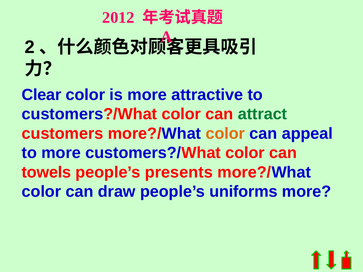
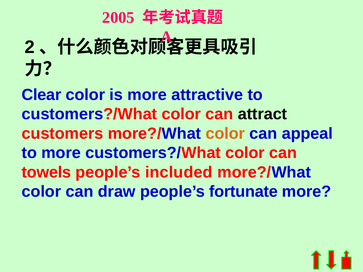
2012: 2012 -> 2005 (118, 17)
attract colour: green -> black (262, 114)
presents: presents -> included (179, 172)
uniforms: uniforms -> fortunate (243, 192)
